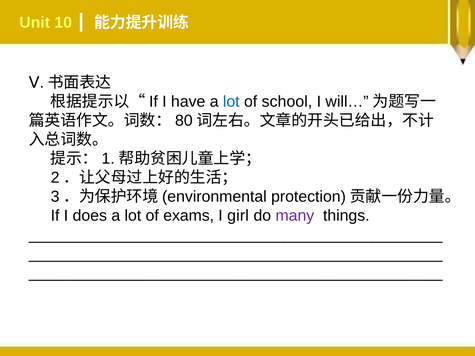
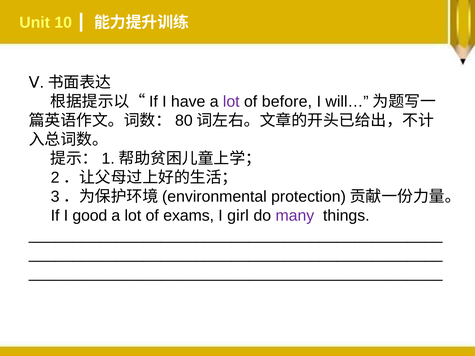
lot colour: blue -> purple (231, 102)
school: school -> before (287, 102)
does: does -> good (90, 216)
